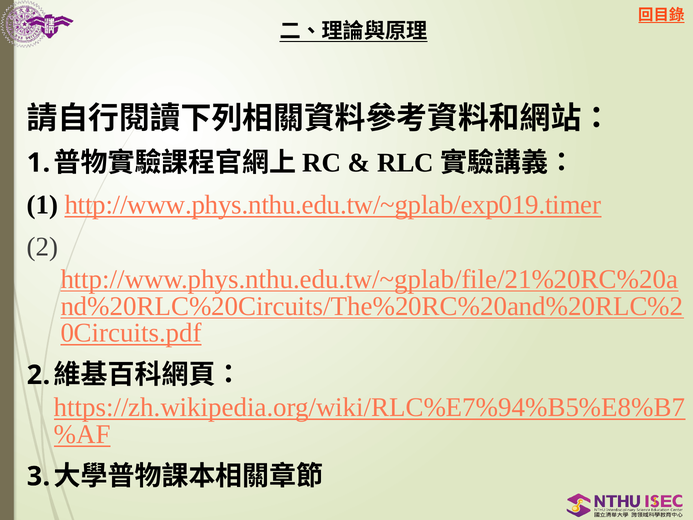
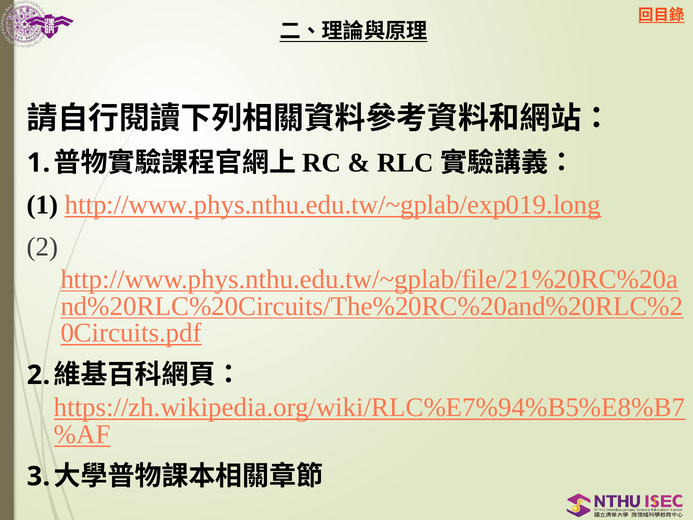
http://www.phys.nthu.edu.tw/~gplab/exp019.timer: http://www.phys.nthu.edu.tw/~gplab/exp019.timer -> http://www.phys.nthu.edu.tw/~gplab/exp019.long (333, 205)
